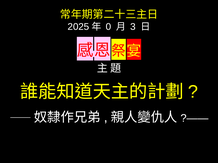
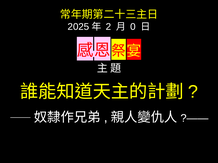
0: 0 -> 2 (108, 27)
3: 3 -> 0 (133, 27)
